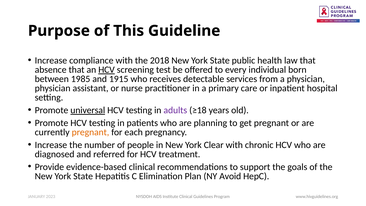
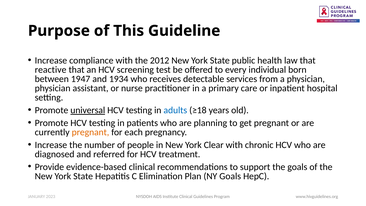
2018: 2018 -> 2012 (160, 60)
absence: absence -> reactive (51, 70)
HCV underline: present -> none (107, 70)
1985: 1985 -> 1947 (81, 79)
1915: 1915 -> 1934 (119, 79)
adults colour: purple -> blue (175, 110)
NY Avoid: Avoid -> Goals (230, 176)
